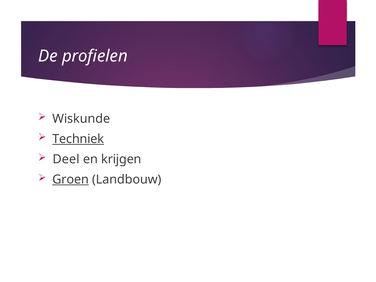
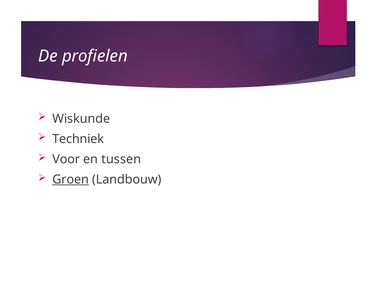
Techniek underline: present -> none (78, 139)
Deel: Deel -> Voor (66, 159)
krijgen: krijgen -> tussen (121, 159)
